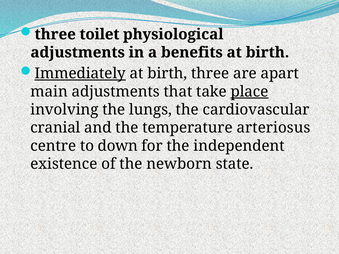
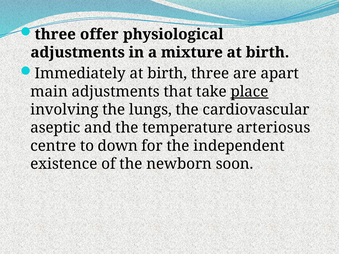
toilet: toilet -> offer (99, 34)
benefits: benefits -> mixture (192, 52)
Immediately underline: present -> none (80, 74)
cranial: cranial -> aseptic (55, 128)
state: state -> soon (235, 164)
